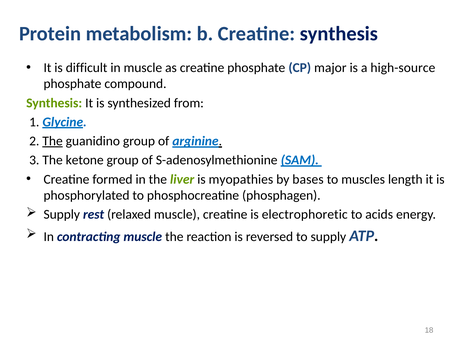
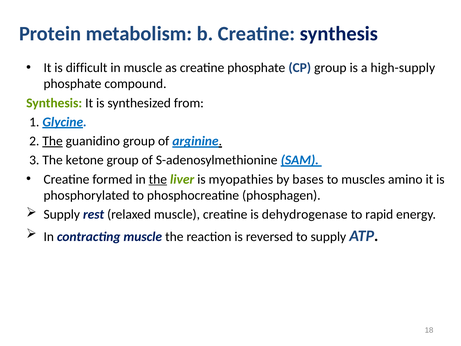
CP major: major -> group (330, 68)
high-source: high-source -> high-supply (403, 68)
the underline: none -> present (158, 179)
length: length -> amino (405, 179)
electrophoretic: electrophoretic -> dehydrogenase (305, 214)
acids: acids -> rapid (379, 214)
